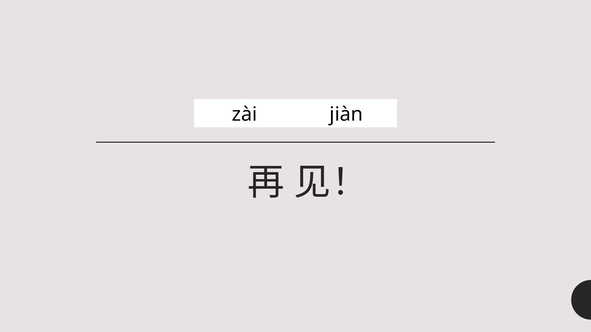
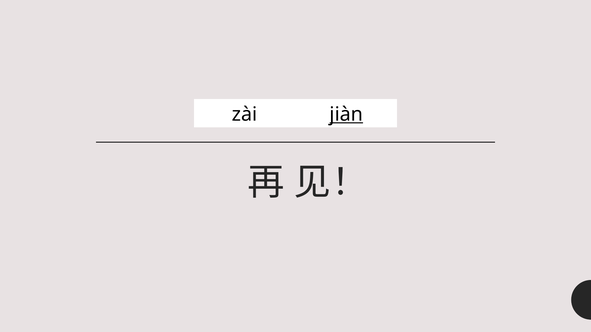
jiàn underline: none -> present (346, 115)
